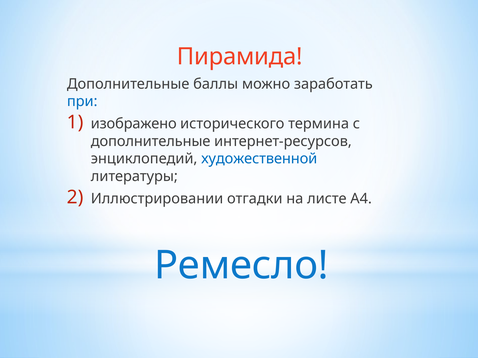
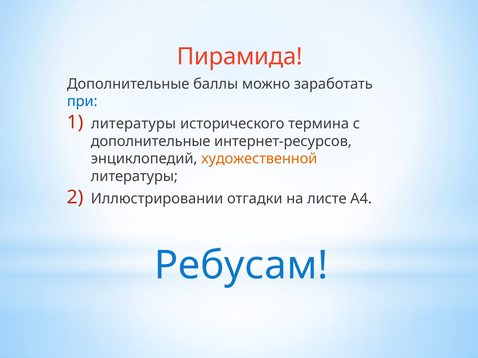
изображено: изображено -> литературы (134, 124)
художественной colour: blue -> orange (259, 159)
Ремесло: Ремесло -> Ребусам (241, 266)
